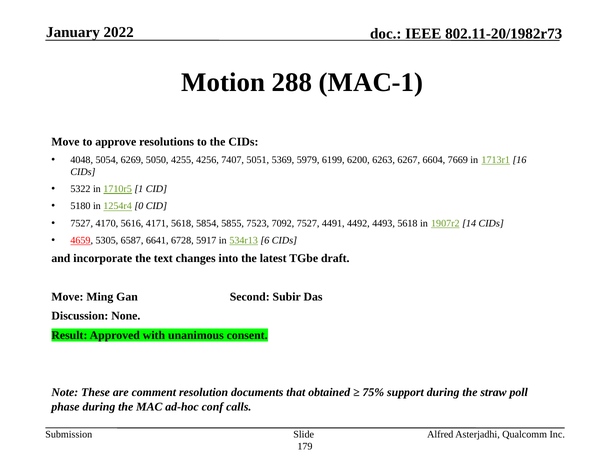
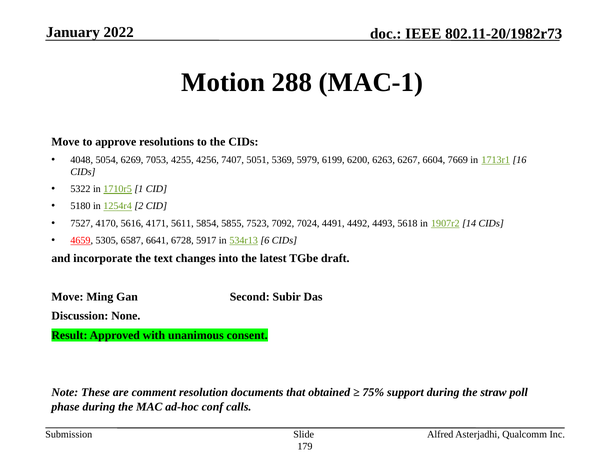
5050: 5050 -> 7053 (157, 160)
0: 0 -> 2 (139, 206)
4171 5618: 5618 -> 5611 (182, 224)
7092 7527: 7527 -> 7024 (308, 224)
